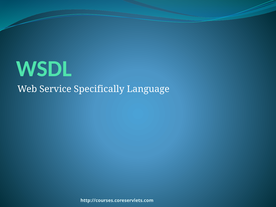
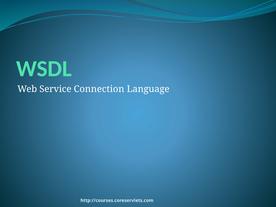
Specifically: Specifically -> Connection (99, 89)
